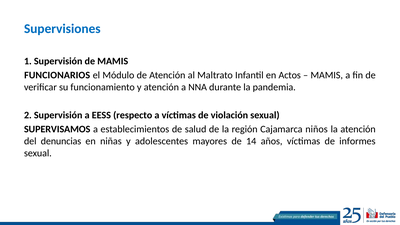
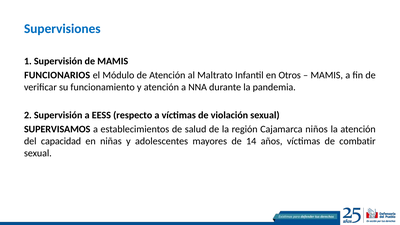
Actos: Actos -> Otros (290, 75)
denuncias: denuncias -> capacidad (61, 141)
informes: informes -> combatir (357, 141)
